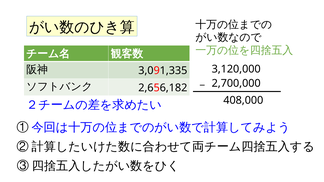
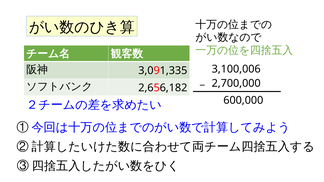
3,120,000: 3,120,000 -> 3,100,006 (236, 69)
408,000: 408,000 -> 600,000 (243, 100)
